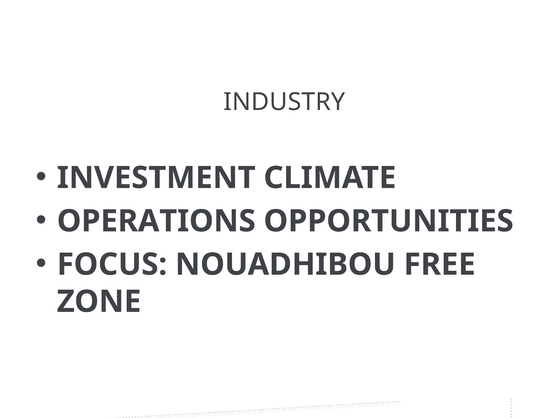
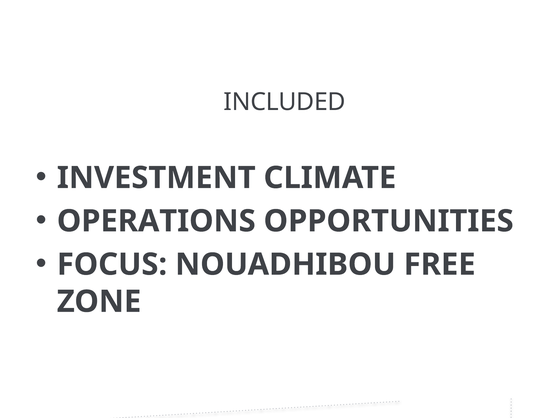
INDUSTRY: INDUSTRY -> INCLUDED (285, 102)
